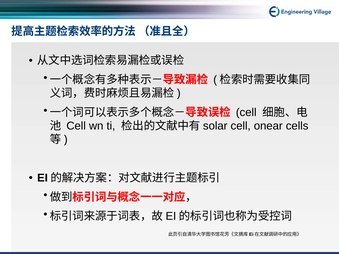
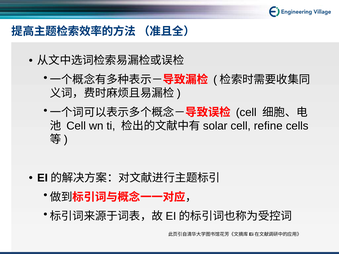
onear: onear -> refine (268, 126)
